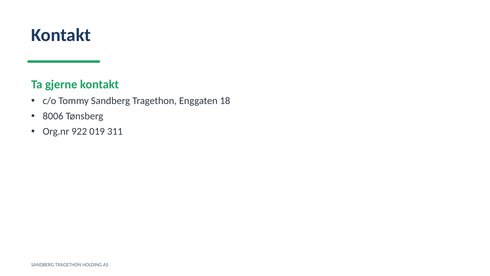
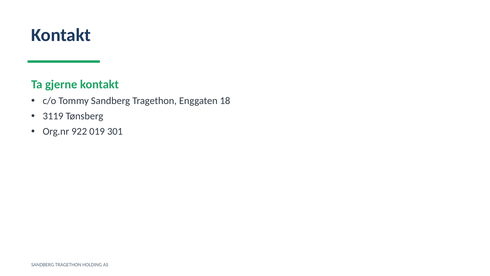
8006: 8006 -> 3119 (53, 116)
311: 311 -> 301 (115, 131)
